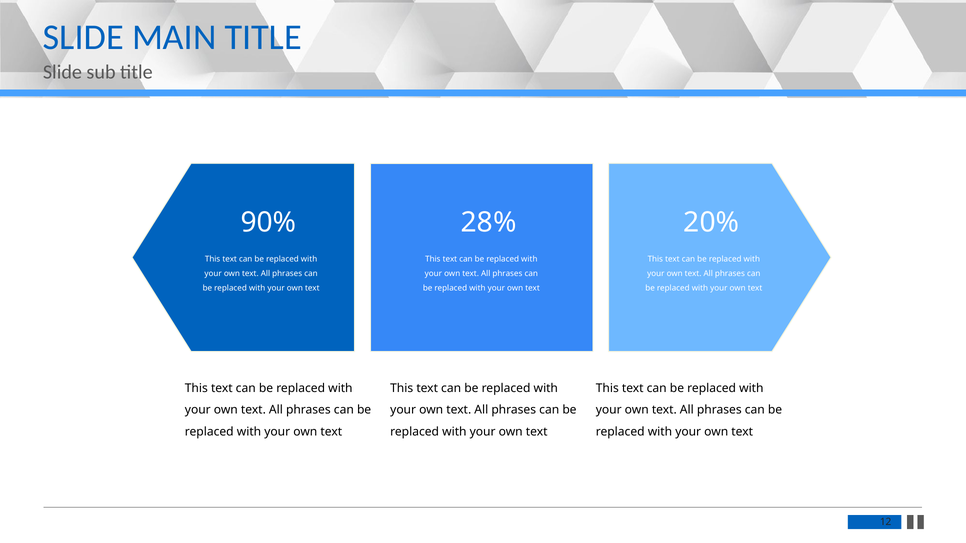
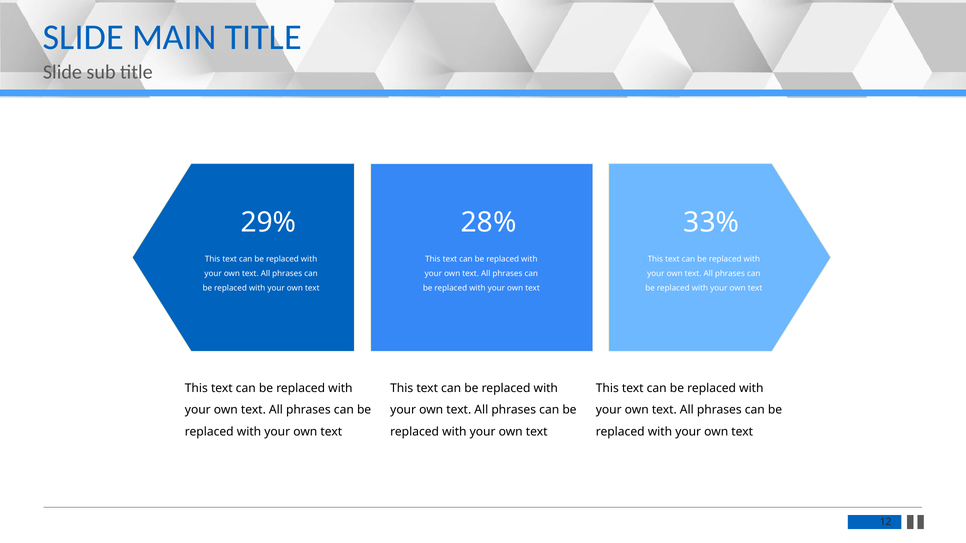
90%: 90% -> 29% (268, 222)
20%: 20% -> 33% (711, 222)
